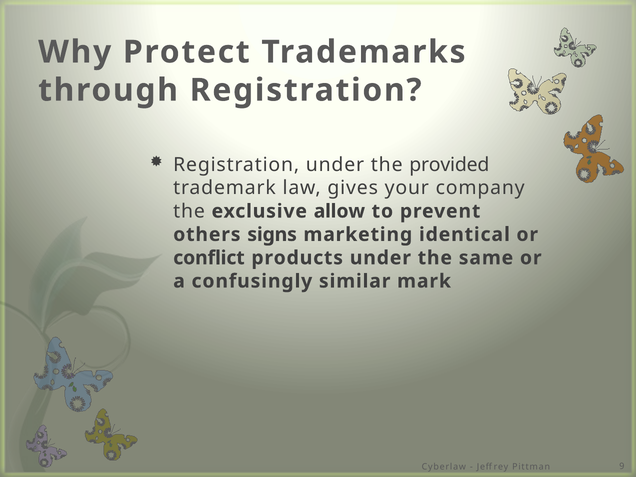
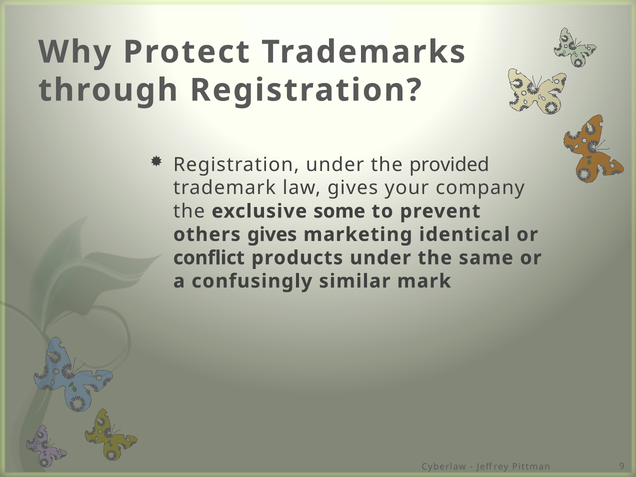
allow: allow -> some (339, 211)
others signs: signs -> gives (272, 235)
